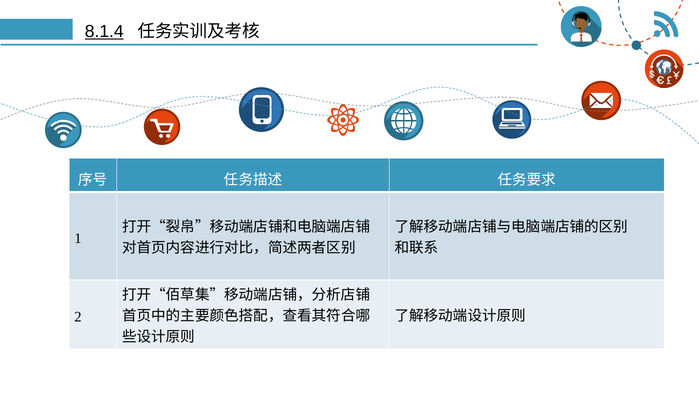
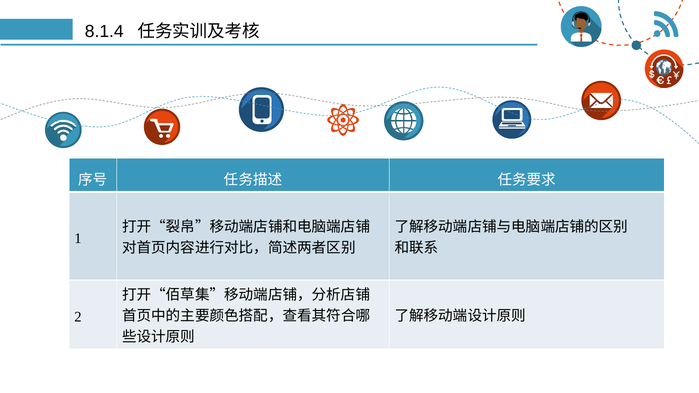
8.1.4 underline: present -> none (104, 32)
